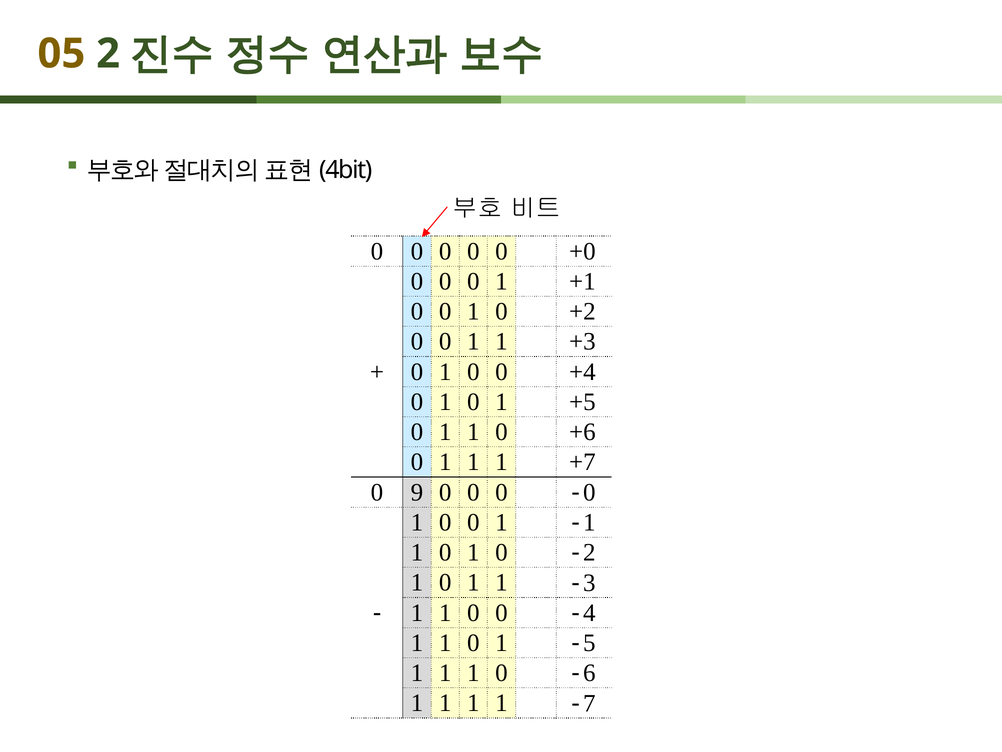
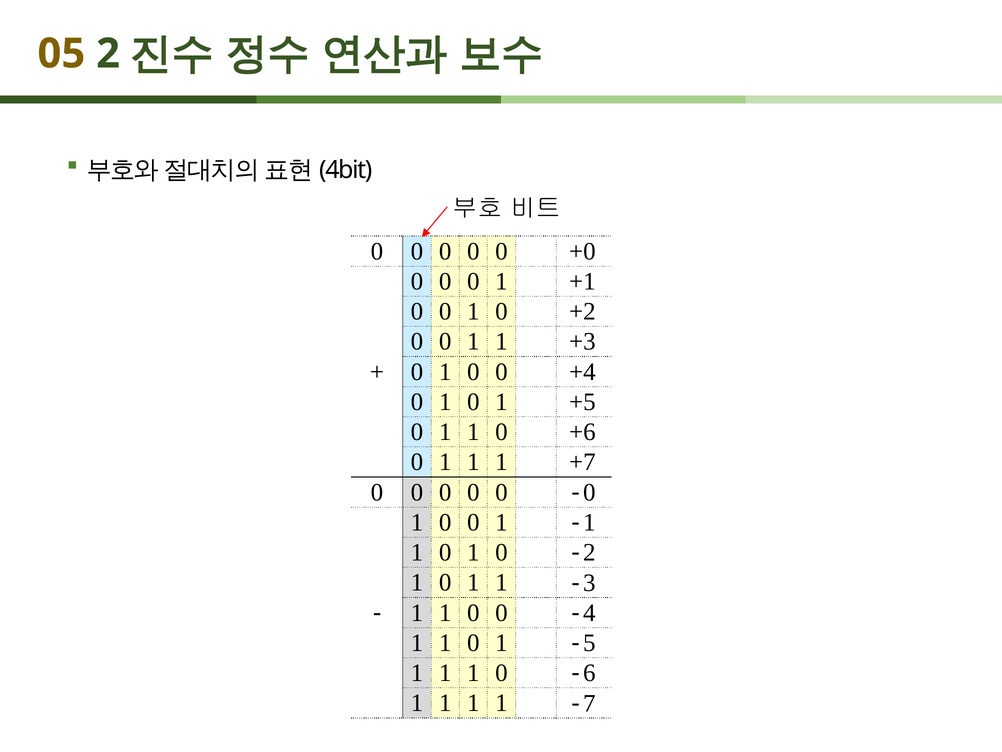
9: 9 -> 0 (417, 492)
